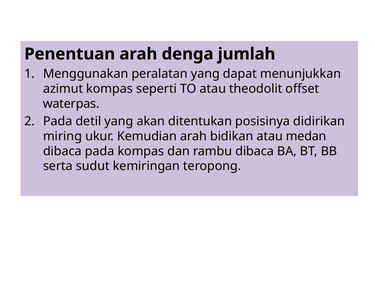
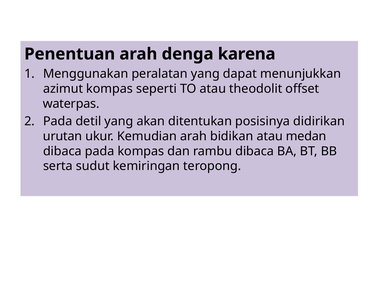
jumlah: jumlah -> karena (247, 54)
miring: miring -> urutan (63, 136)
